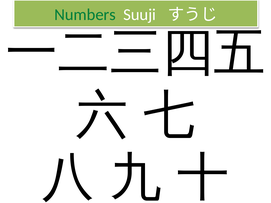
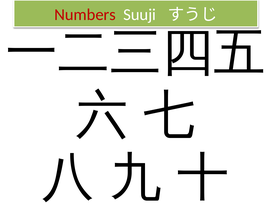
Numbers colour: green -> red (85, 15)
